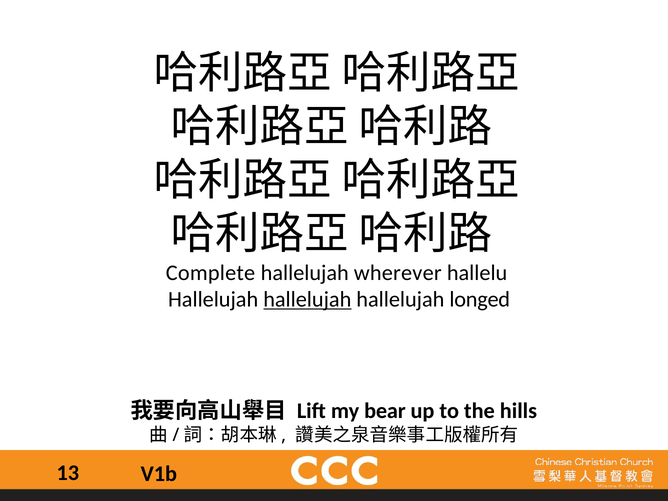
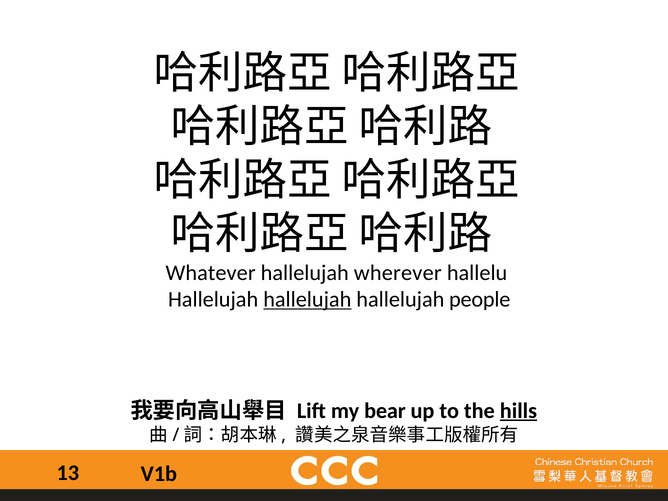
Complete: Complete -> Whatever (211, 273)
longed: longed -> people (480, 299)
hills underline: none -> present (518, 411)
